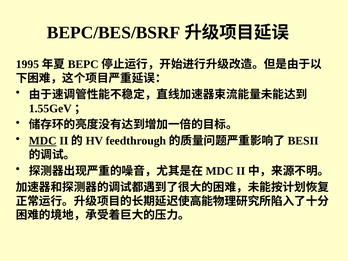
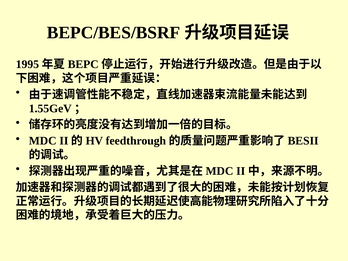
MDC underline: present -> none (43, 141)
